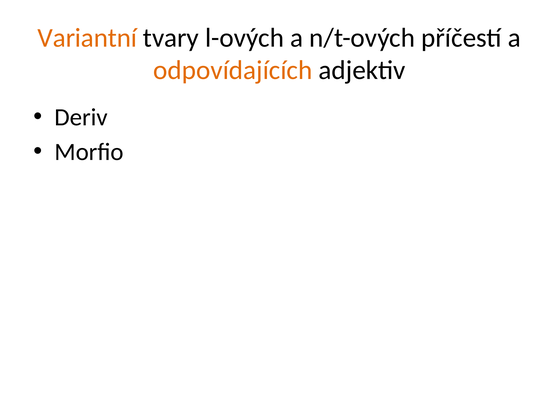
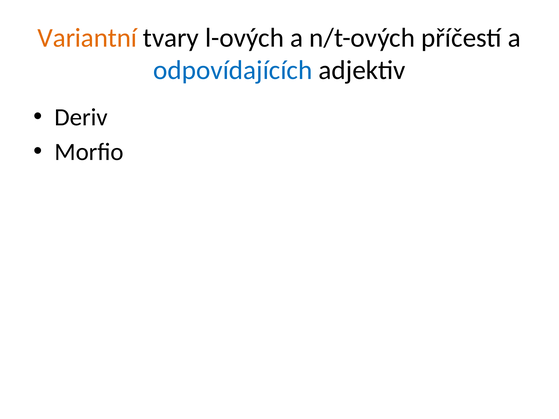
odpovídajících colour: orange -> blue (233, 70)
